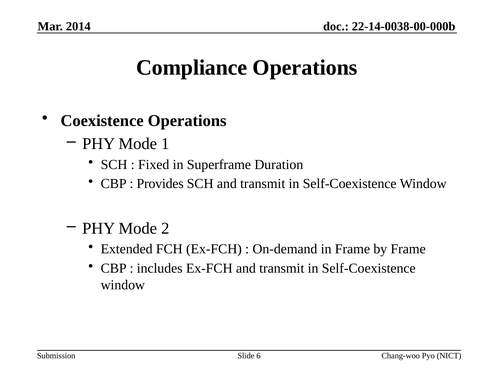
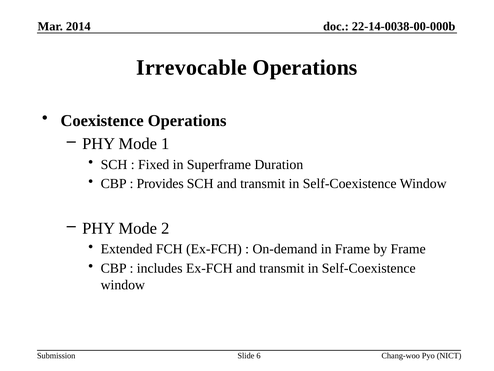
Compliance: Compliance -> Irrevocable (192, 67)
